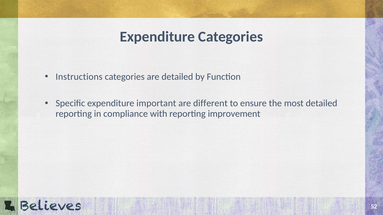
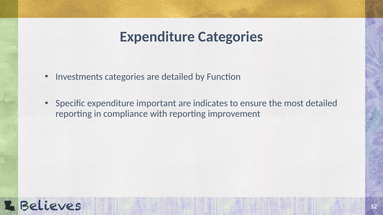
Instructions: Instructions -> Investments (79, 77)
different: different -> indicates (210, 104)
